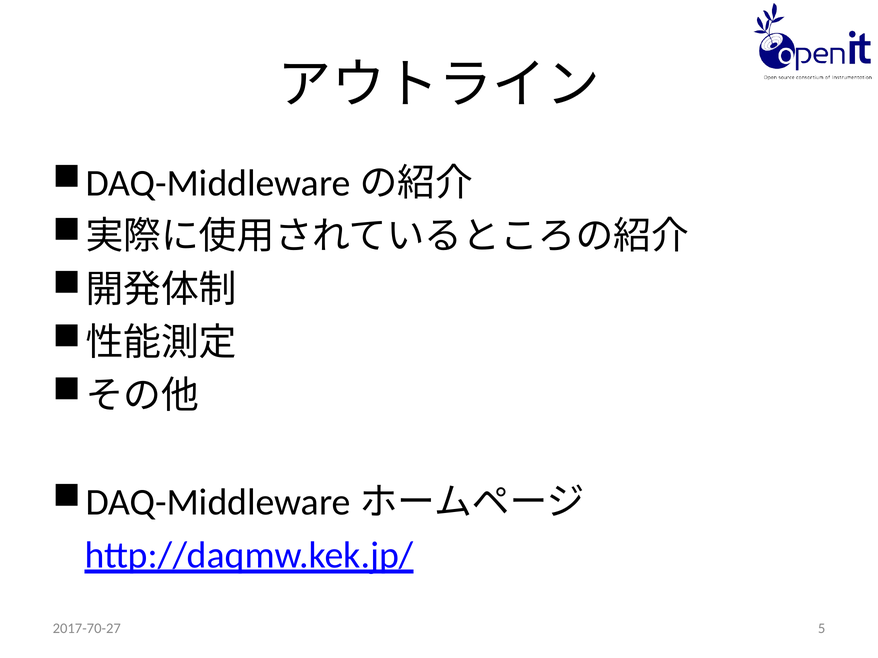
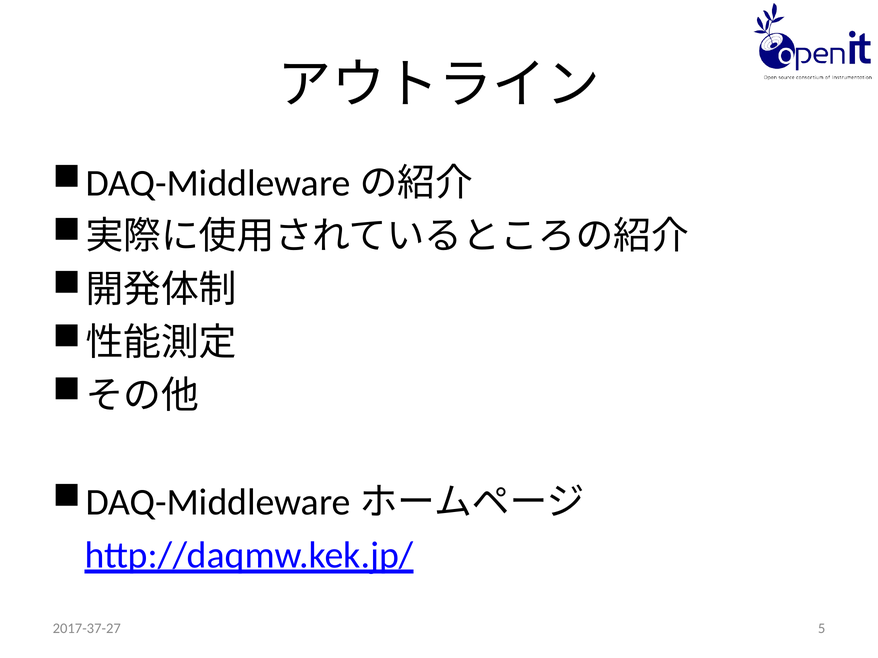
2017-70-27: 2017-70-27 -> 2017-37-27 (87, 629)
